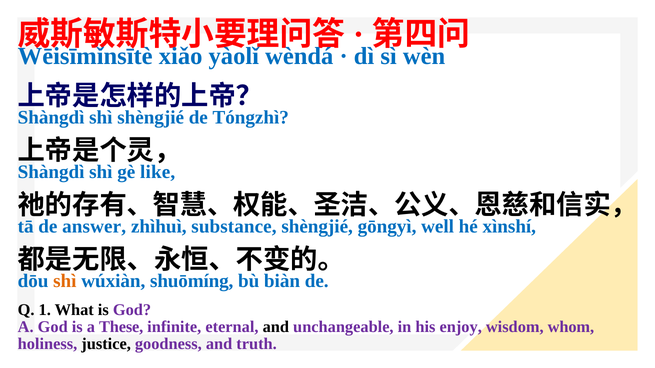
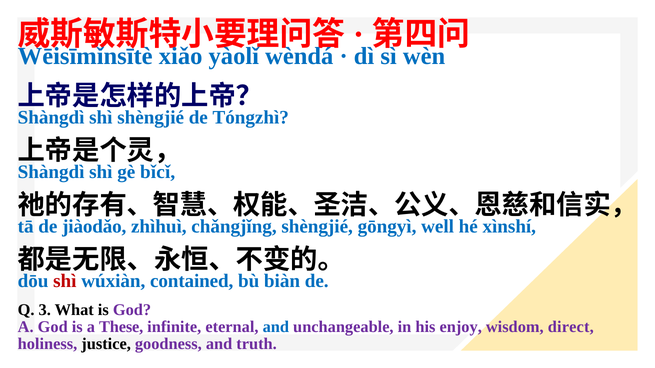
like: like -> bǐcǐ (158, 172)
answer: answer -> jiàodǎo (94, 227)
substance: substance -> chǎngjǐng (234, 227)
shì colour: orange -> red (65, 281)
shuōmíng: shuōmíng -> contained (192, 281)
1: 1 -> 3 (45, 310)
and colour: black -> blue (276, 327)
whom: whom -> direct (571, 327)
